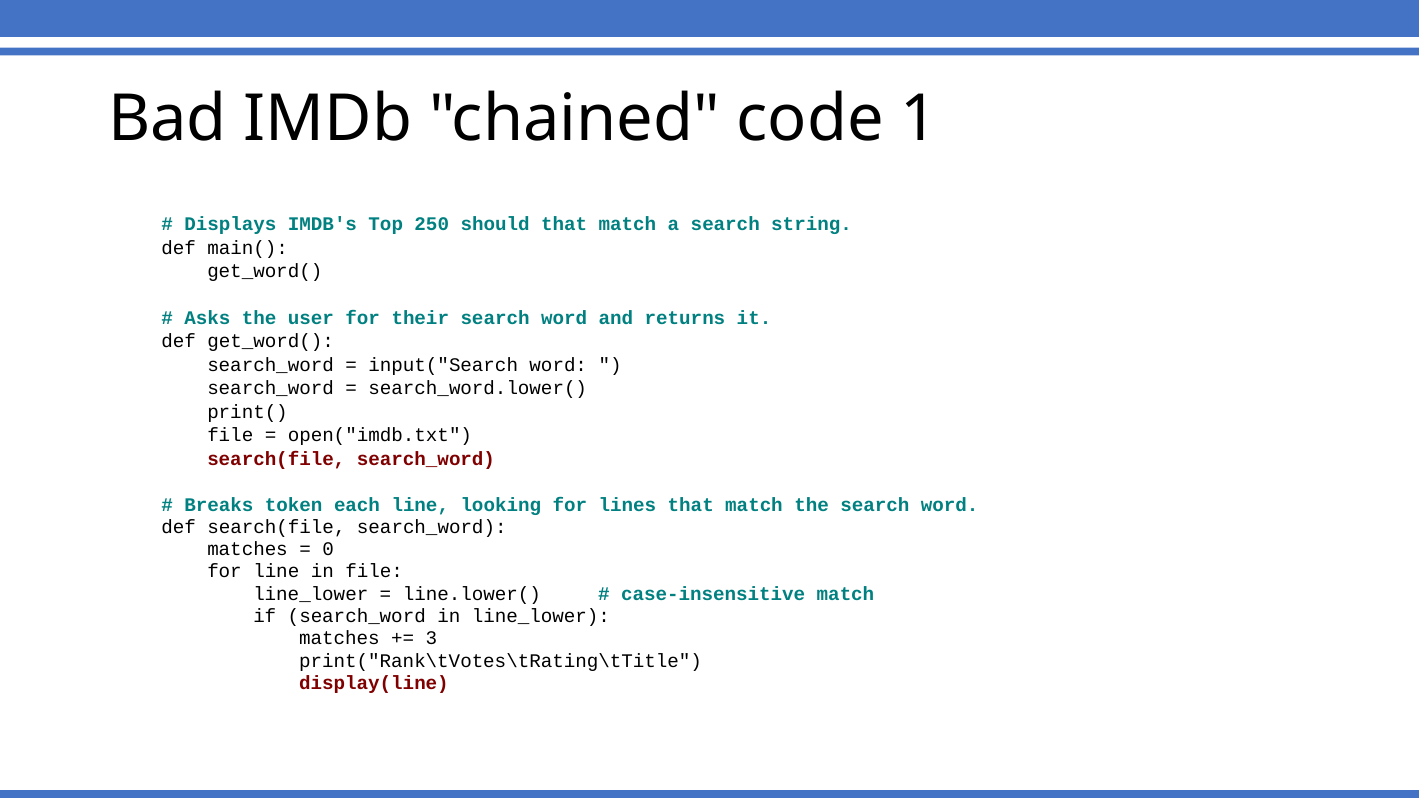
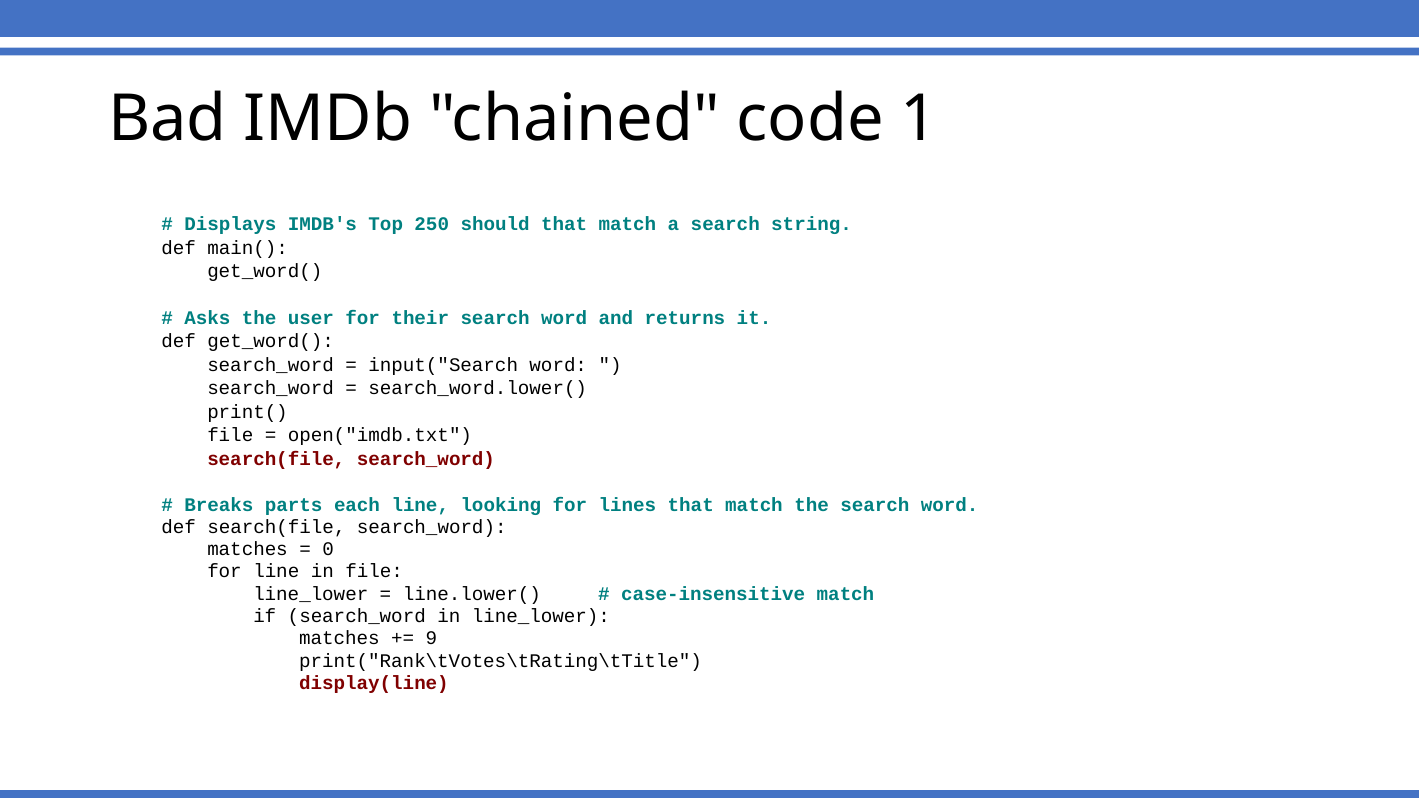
token: token -> parts (294, 505)
3: 3 -> 9 (431, 639)
